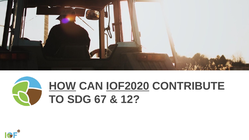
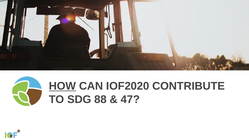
IOF2020 underline: present -> none (128, 86)
67: 67 -> 88 (100, 99)
12: 12 -> 47 (130, 99)
